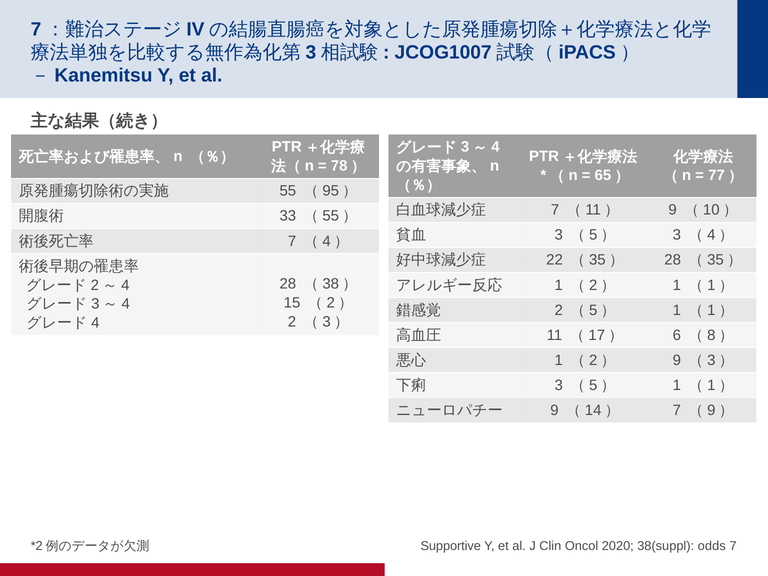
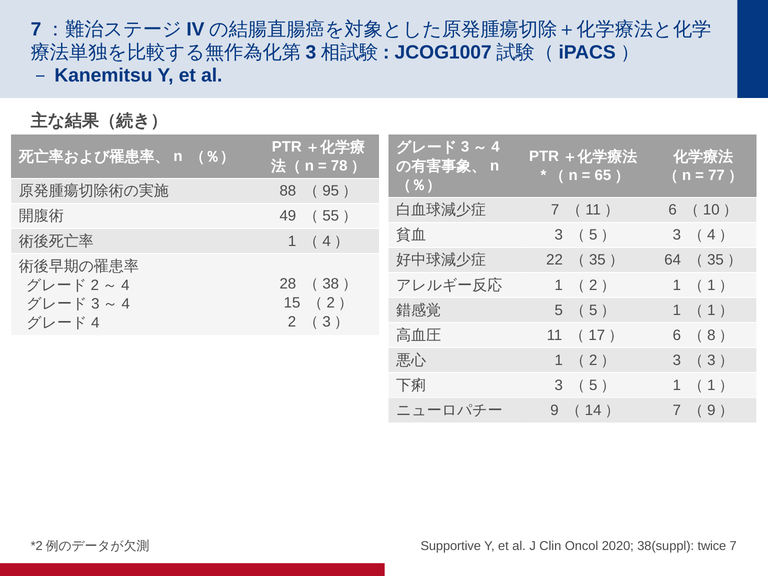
55: 55 -> 88 (288, 191)
9: 9 -> 6 (673, 210)
33: 33 -> 49 (288, 216)
7: 7 -> 1 (292, 241)
28: 28 -> 64 (673, 260)
2: 2 -> 5 (559, 310)
9: 9 -> 3 (677, 360)
odds: odds -> twice (712, 546)
